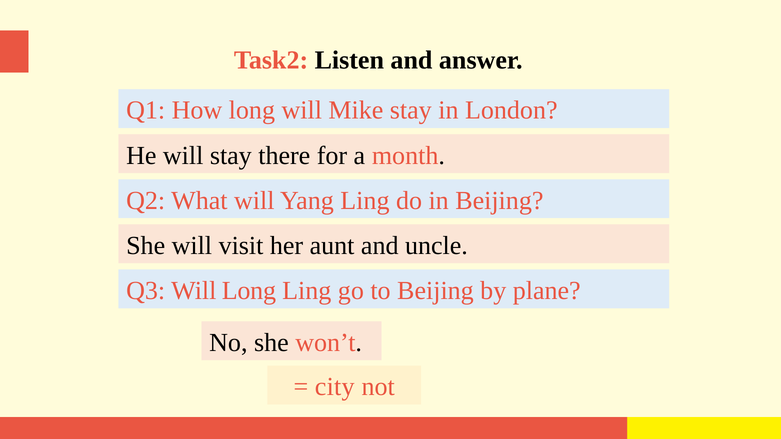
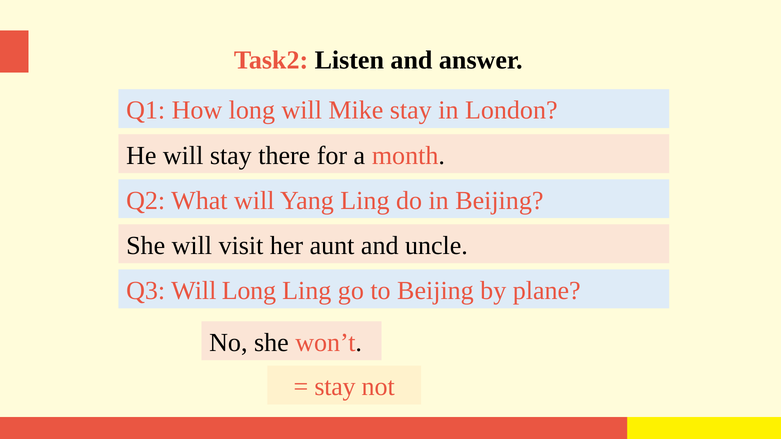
city: city -> stay (335, 387)
